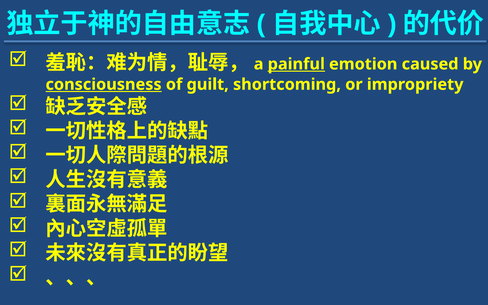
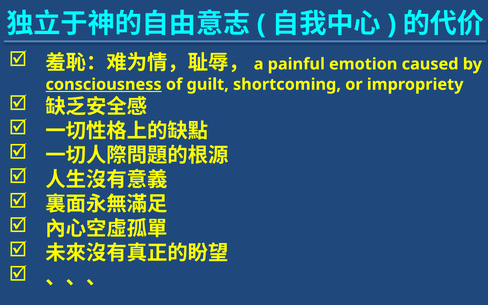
painful underline: present -> none (296, 64)
